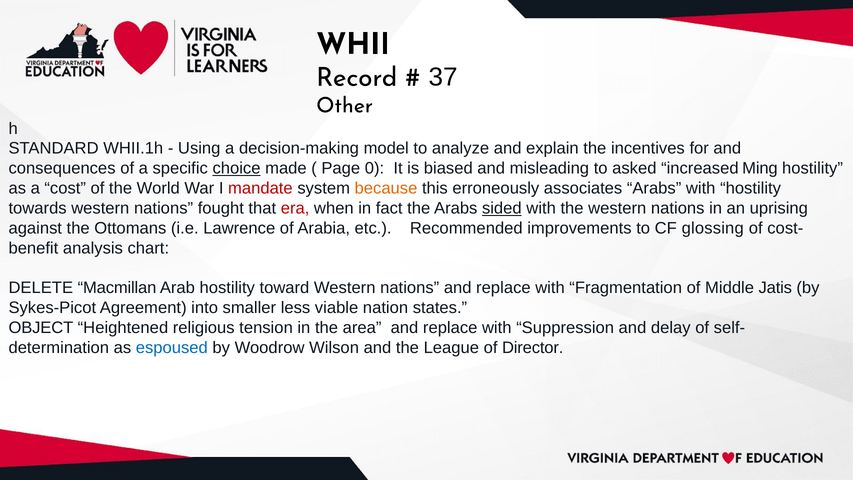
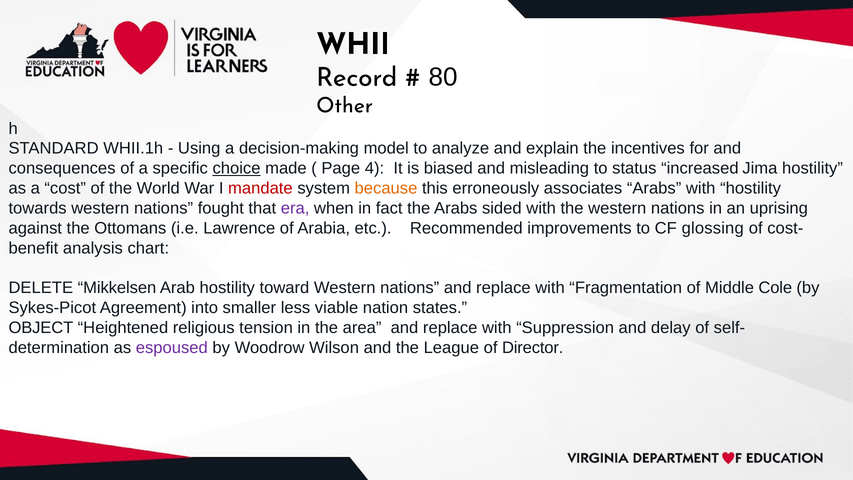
37: 37 -> 80 (443, 77)
0: 0 -> 4 (375, 168)
asked: asked -> status (634, 168)
Ming: Ming -> Jima (760, 168)
era colour: red -> purple (295, 208)
sided underline: present -> none (502, 208)
Macmillan: Macmillan -> Mikkelsen (117, 288)
Jatis: Jatis -> Cole (775, 288)
espoused colour: blue -> purple (172, 348)
